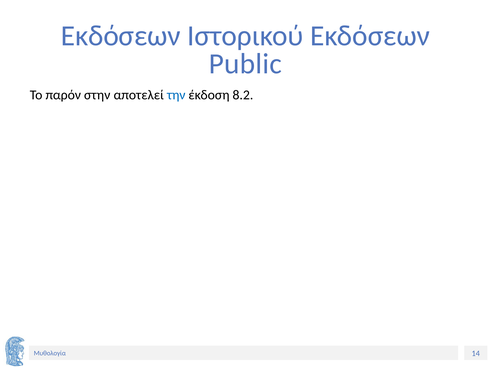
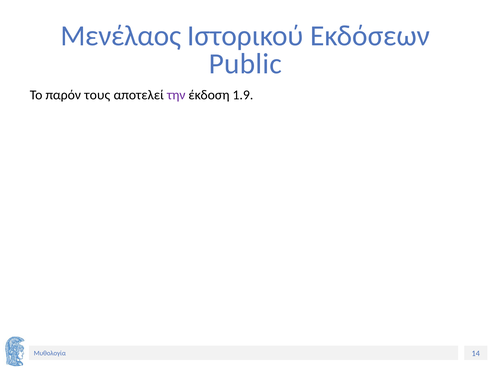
Εκδόσεων: Εκδόσεων -> Μενέλαος (121, 36)
στην: στην -> τους (97, 95)
την colour: blue -> purple (176, 95)
8.2: 8.2 -> 1.9 (243, 95)
